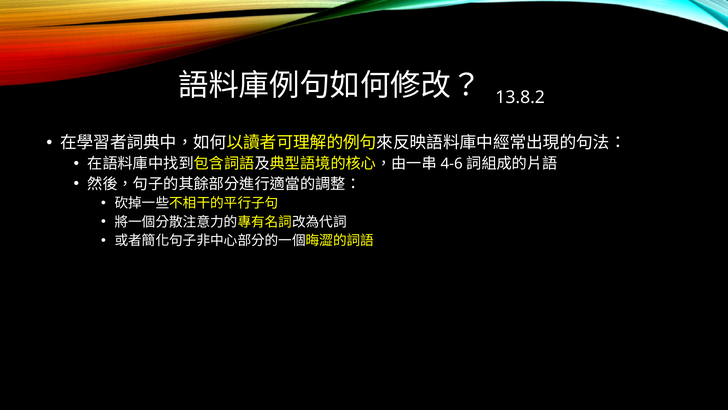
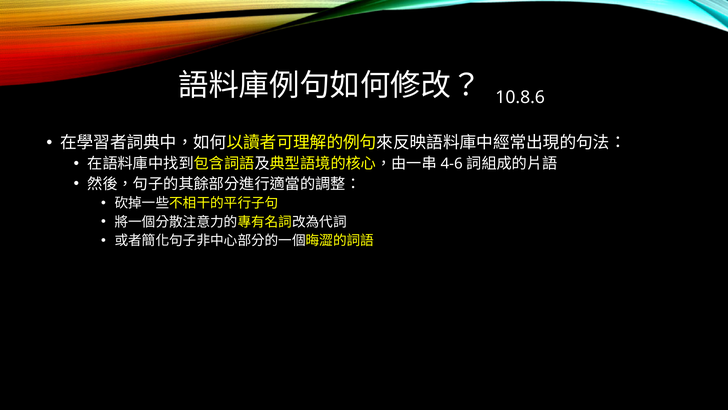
13.8.2: 13.8.2 -> 10.8.6 (520, 97)
